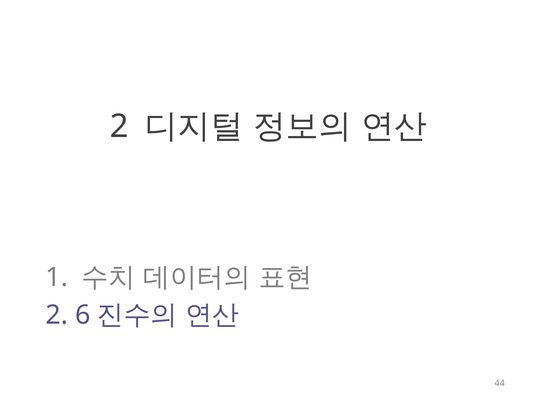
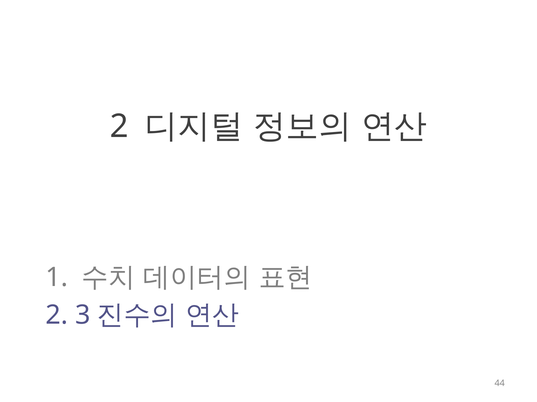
6: 6 -> 3 (83, 316)
